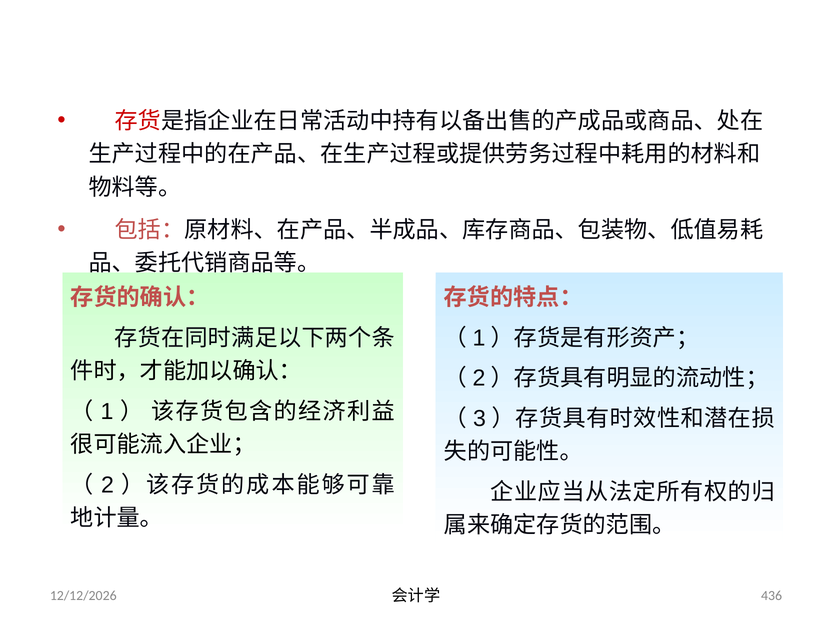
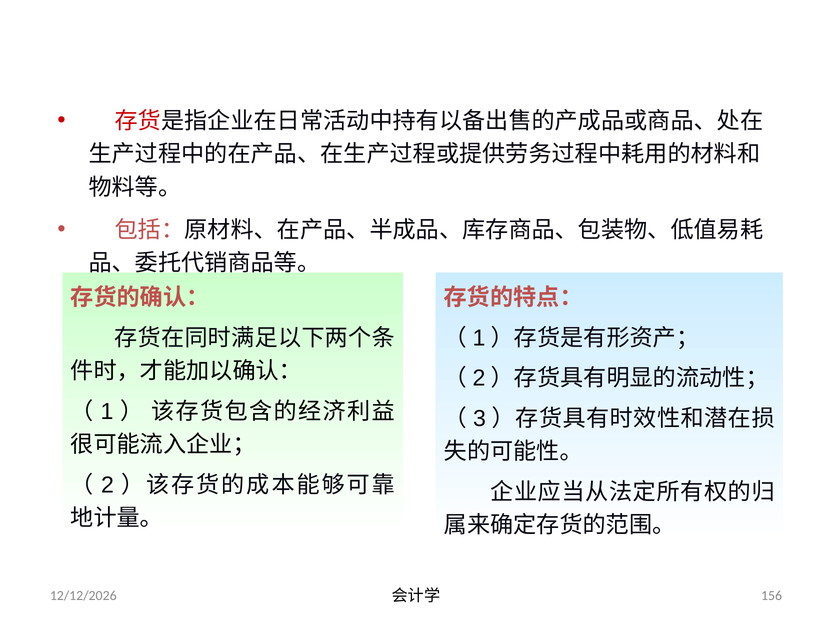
436: 436 -> 156 (772, 596)
